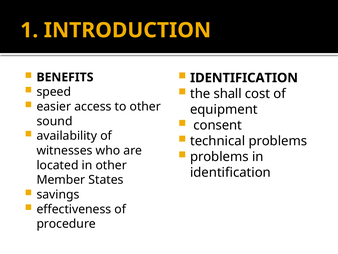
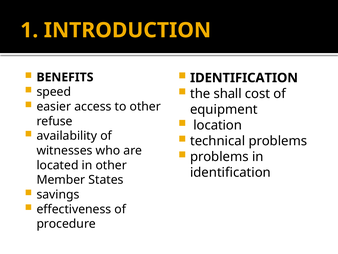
sound: sound -> refuse (55, 121)
consent: consent -> location (218, 125)
